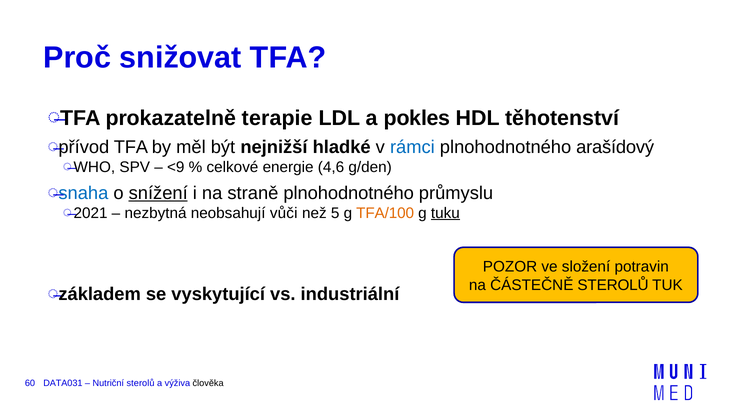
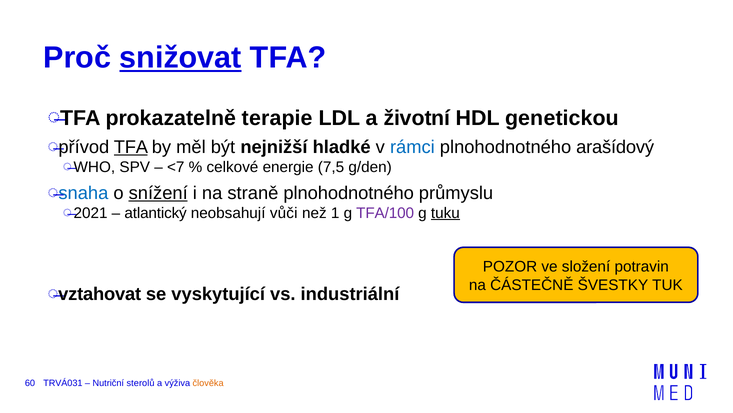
snižovat underline: none -> present (181, 58)
pokles: pokles -> životní (417, 118)
těhotenství: těhotenství -> genetickou (562, 118)
TFA underline: none -> present (131, 147)
<9: <9 -> <7 (176, 167)
4,6: 4,6 -> 7,5 (331, 167)
nezbytná: nezbytná -> atlantický (156, 213)
5: 5 -> 1 (335, 213)
TFA/100 colour: orange -> purple (385, 213)
ČÁSTEČNĚ STEROLŮ: STEROLŮ -> ŠVESTKY (613, 285)
základem: základem -> vztahovat (100, 294)
DATA031: DATA031 -> TRVÁ031 (63, 383)
člověka colour: black -> orange (208, 383)
